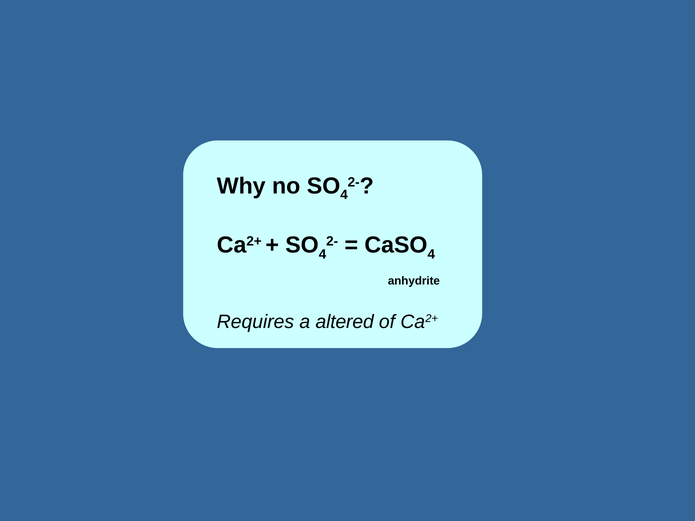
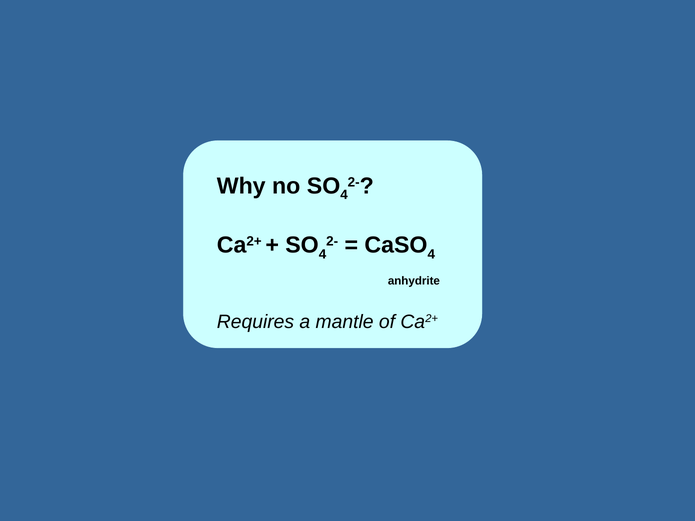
altered: altered -> mantle (345, 322)
